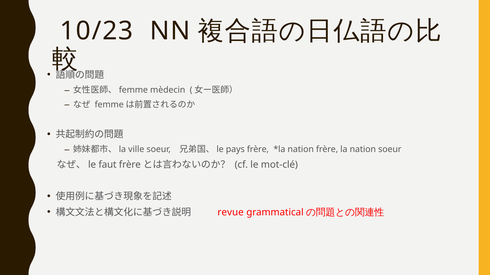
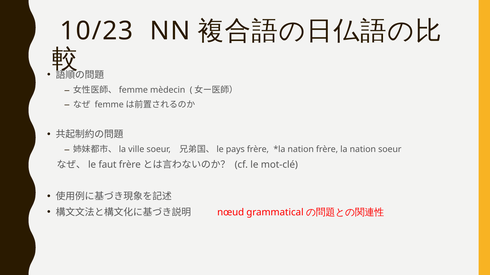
revue: revue -> nœud (231, 213)
